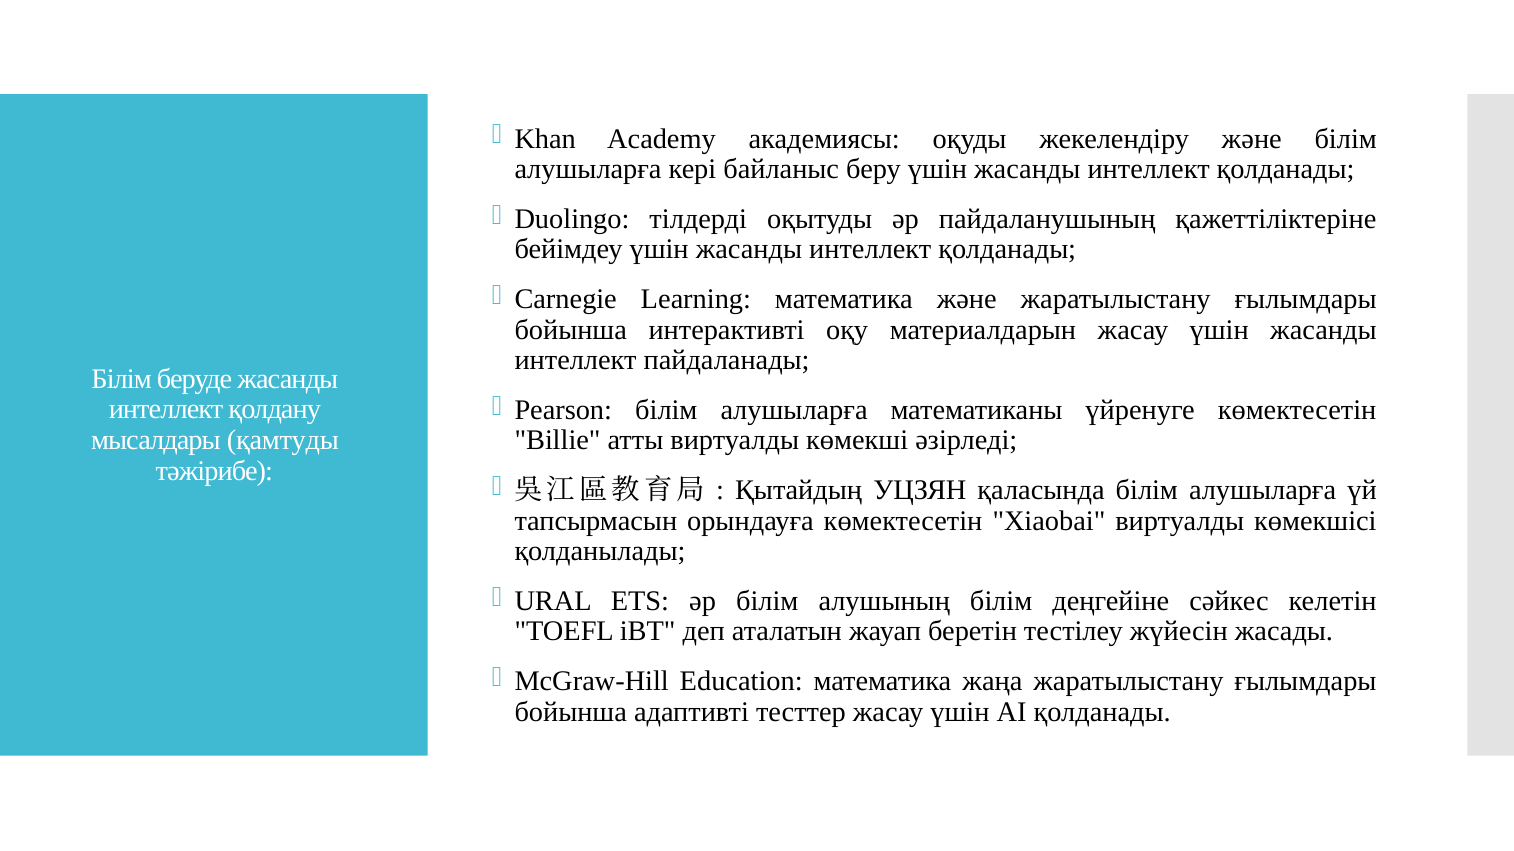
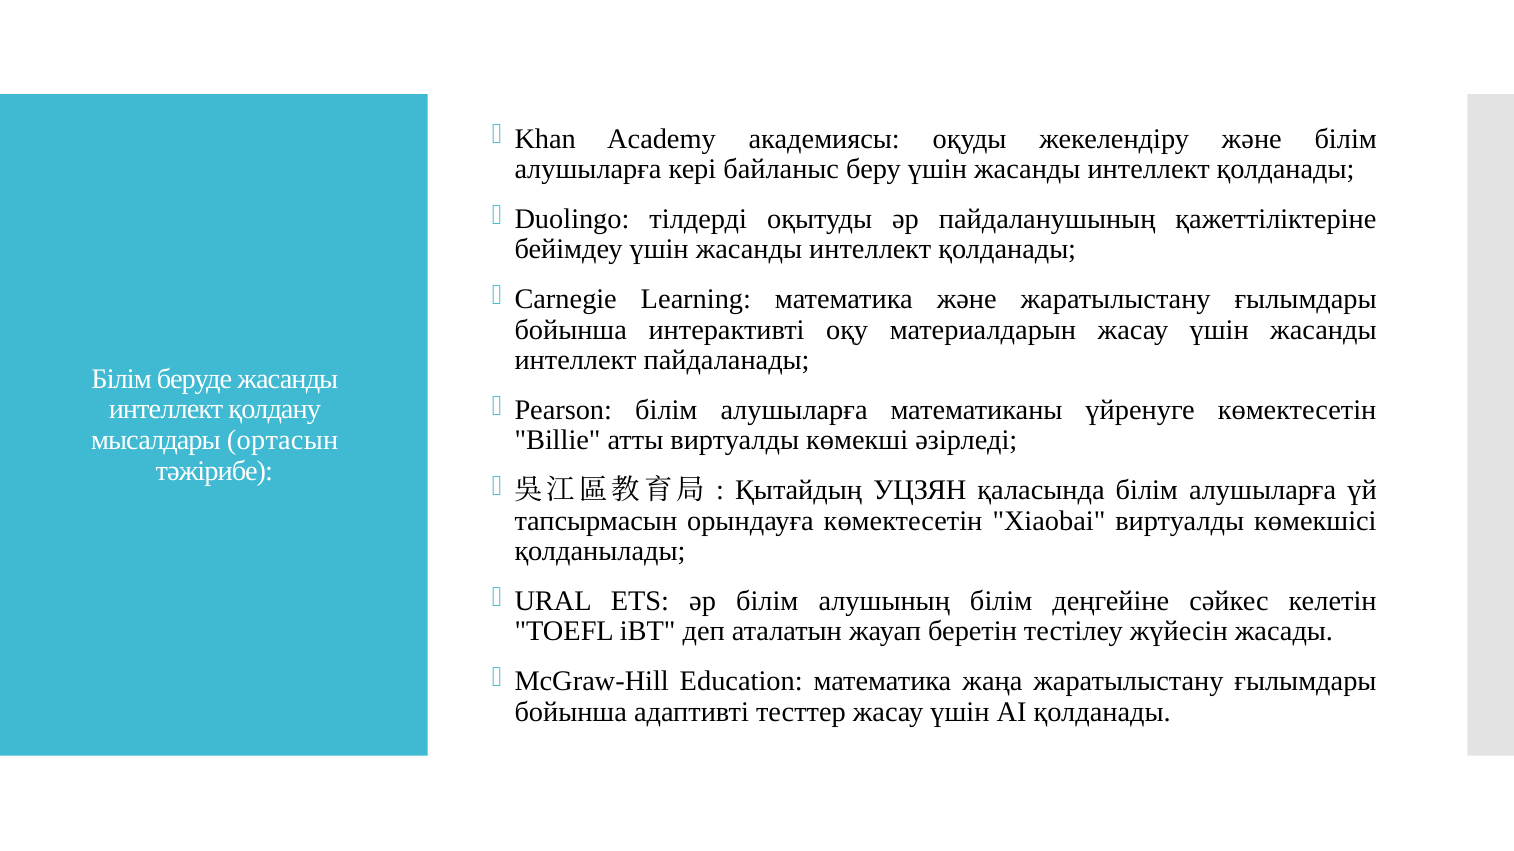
қамтуды: қамтуды -> ортасын (283, 440)
